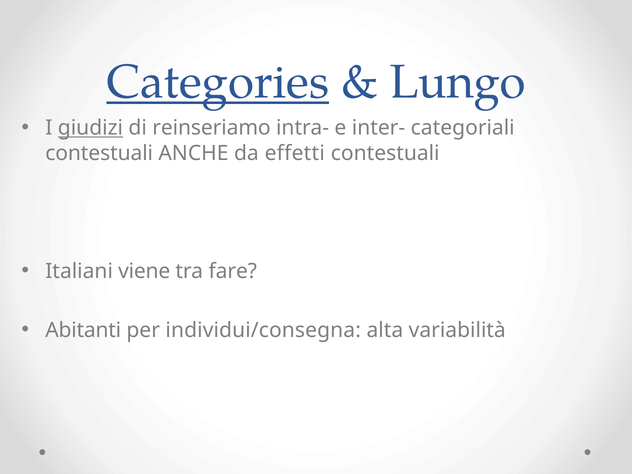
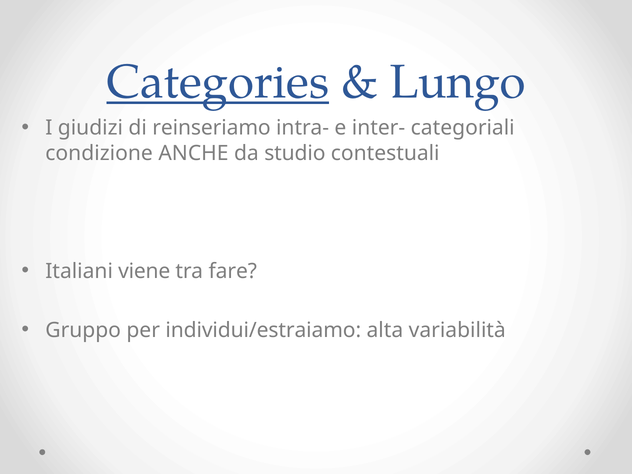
giudizi underline: present -> none (90, 128)
contestuali: contestuali -> condizione (99, 153)
effetti: effetti -> studio (295, 153)
Abitanti: Abitanti -> Gruppo (83, 330)
individui/consegna: individui/consegna -> individui/estraiamo (263, 330)
